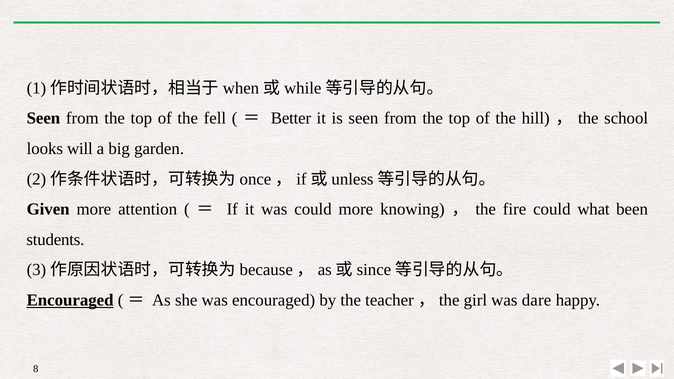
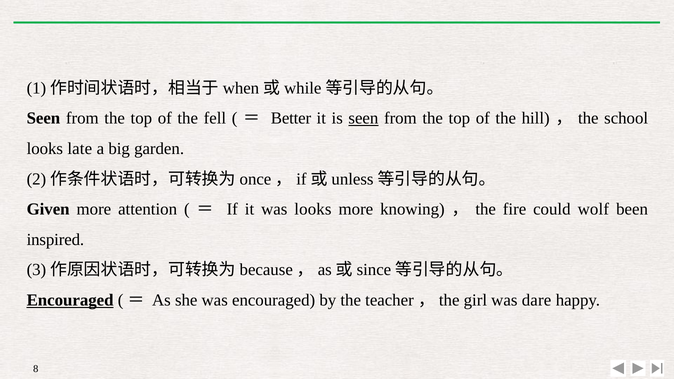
seen underline: none -> present (363, 118)
will: will -> late (80, 149)
was could: could -> looks (313, 209)
what: what -> wolf (593, 209)
students: students -> inspired (55, 240)
